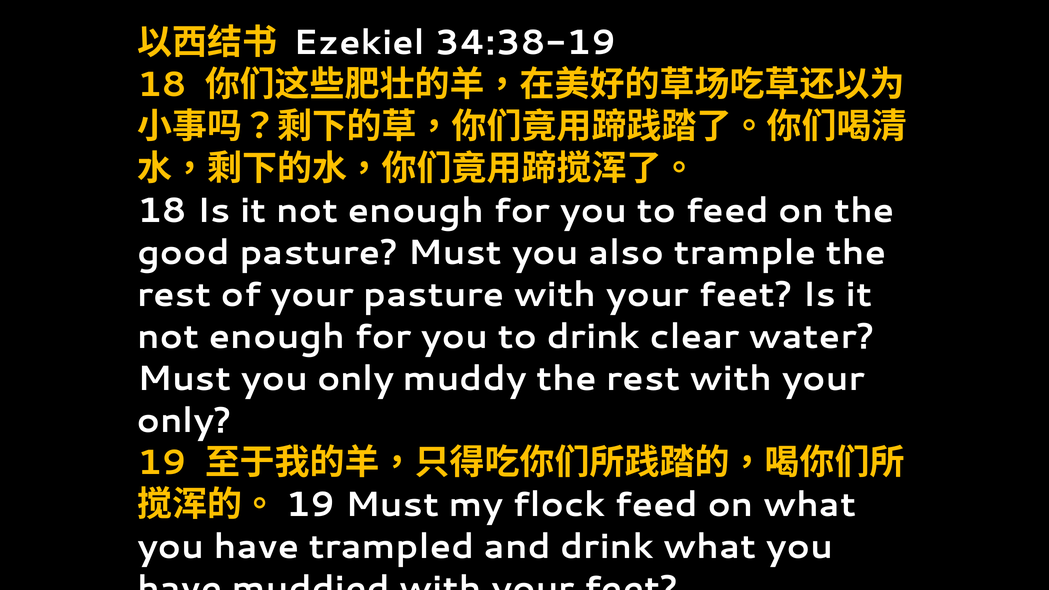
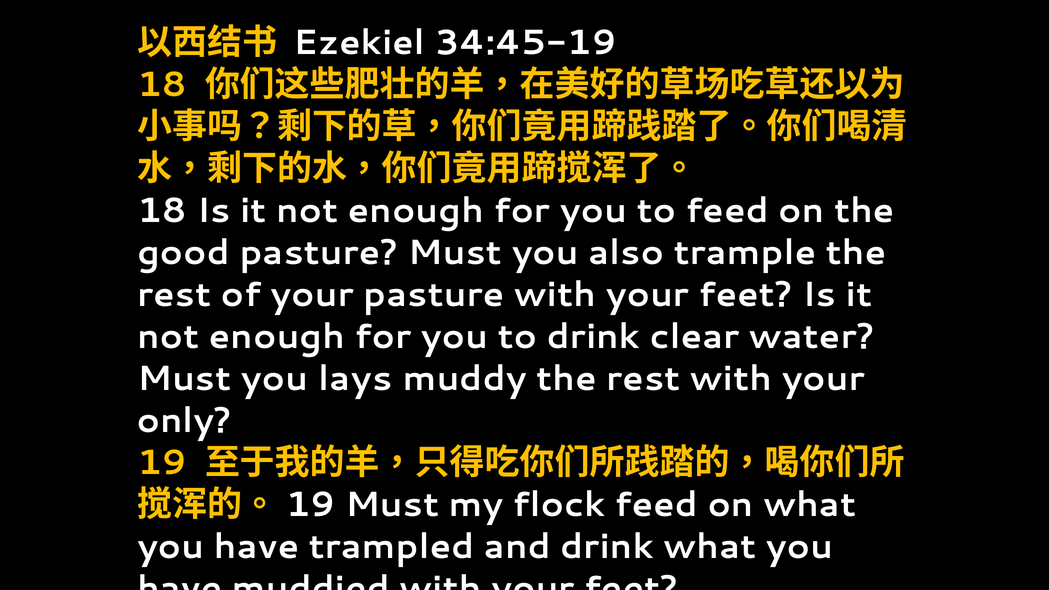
34:38-19: 34:38-19 -> 34:45-19 (526, 43)
you only: only -> lays (355, 379)
